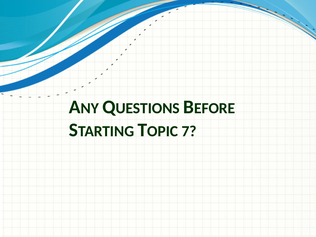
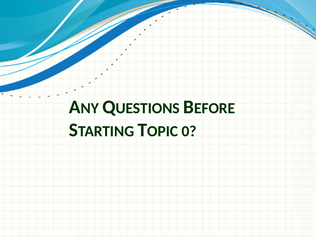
7: 7 -> 0 (189, 131)
